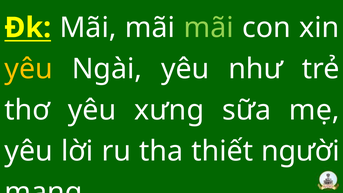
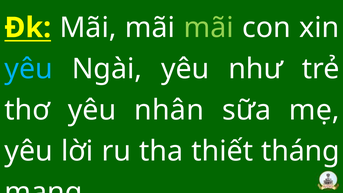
yêu colour: yellow -> light blue (29, 69)
xưng: xưng -> nhân (169, 110)
người: người -> tháng (300, 151)
